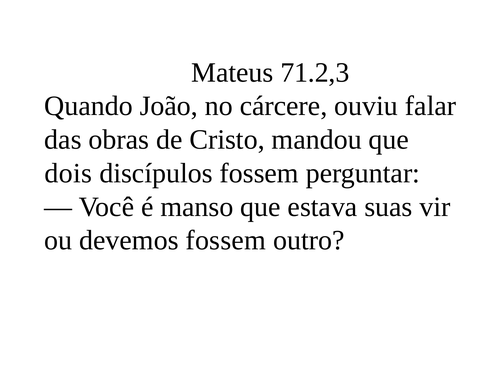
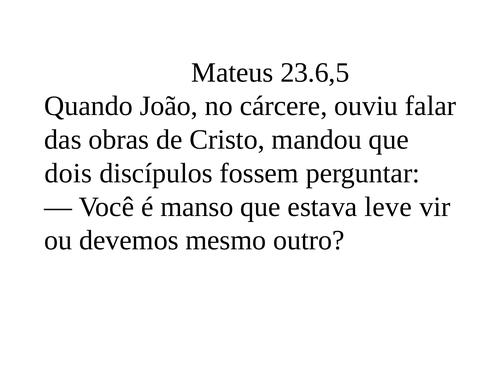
71.2,3: 71.2,3 -> 23.6,5 (315, 72)
suas: suas -> leve (388, 207)
devemos fossem: fossem -> mesmo (226, 240)
